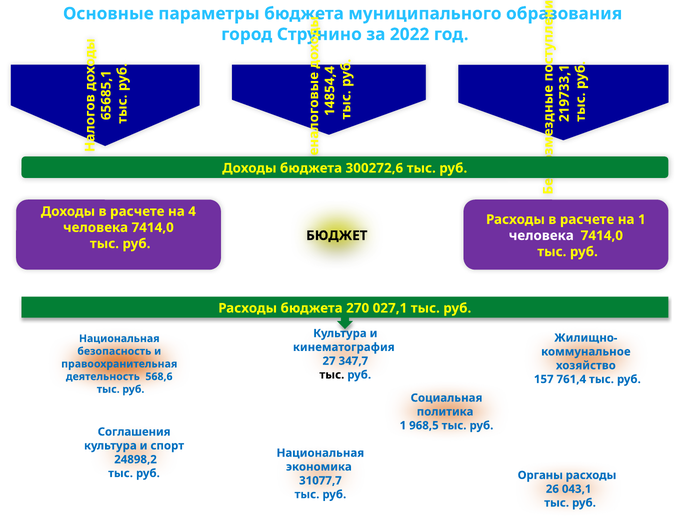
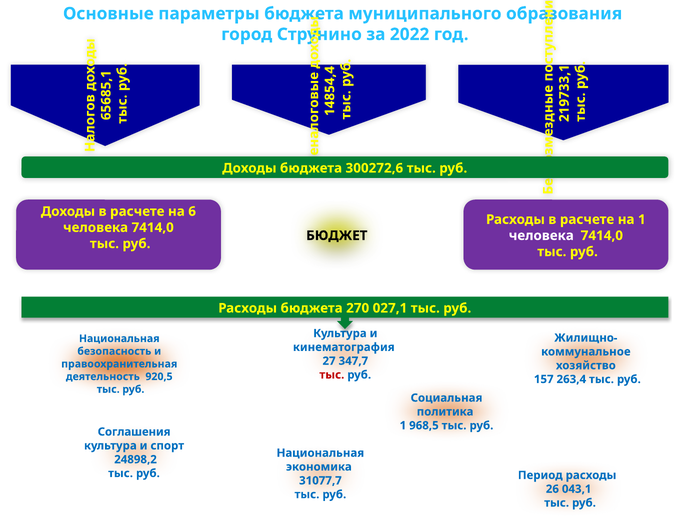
на 4: 4 -> 6 (192, 211)
тыс colour: black -> red (332, 374)
568,6: 568,6 -> 920,5 (159, 376)
761,4: 761,4 -> 263,4 (571, 379)
Органы: Органы -> Период (540, 475)
